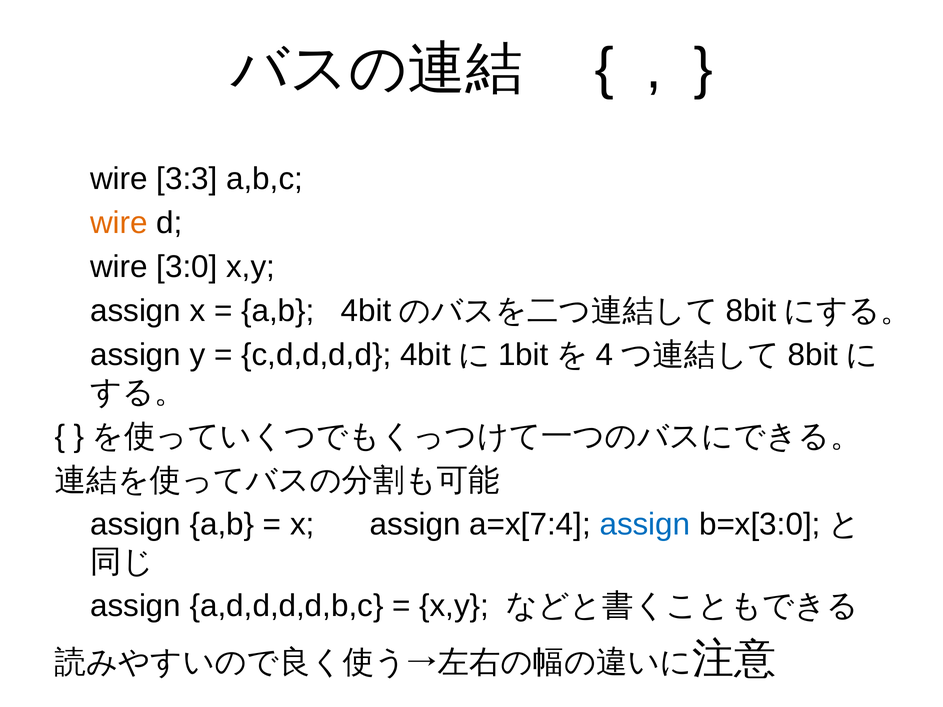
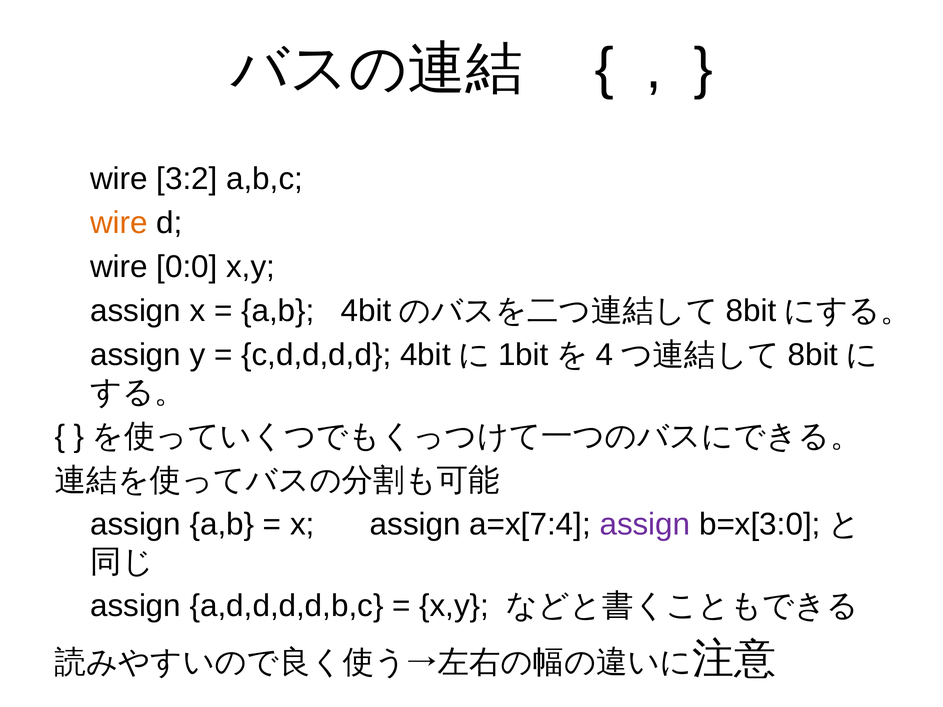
3:3: 3:3 -> 3:2 (187, 179)
3:0: 3:0 -> 0:0 (187, 267)
assign colour: blue -> purple (645, 525)
